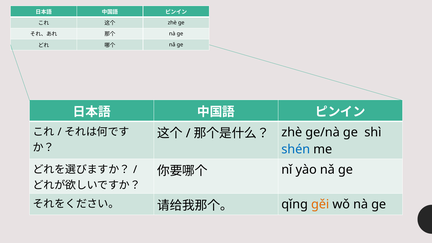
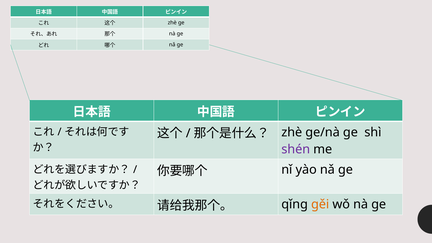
shén colour: blue -> purple (296, 149)
